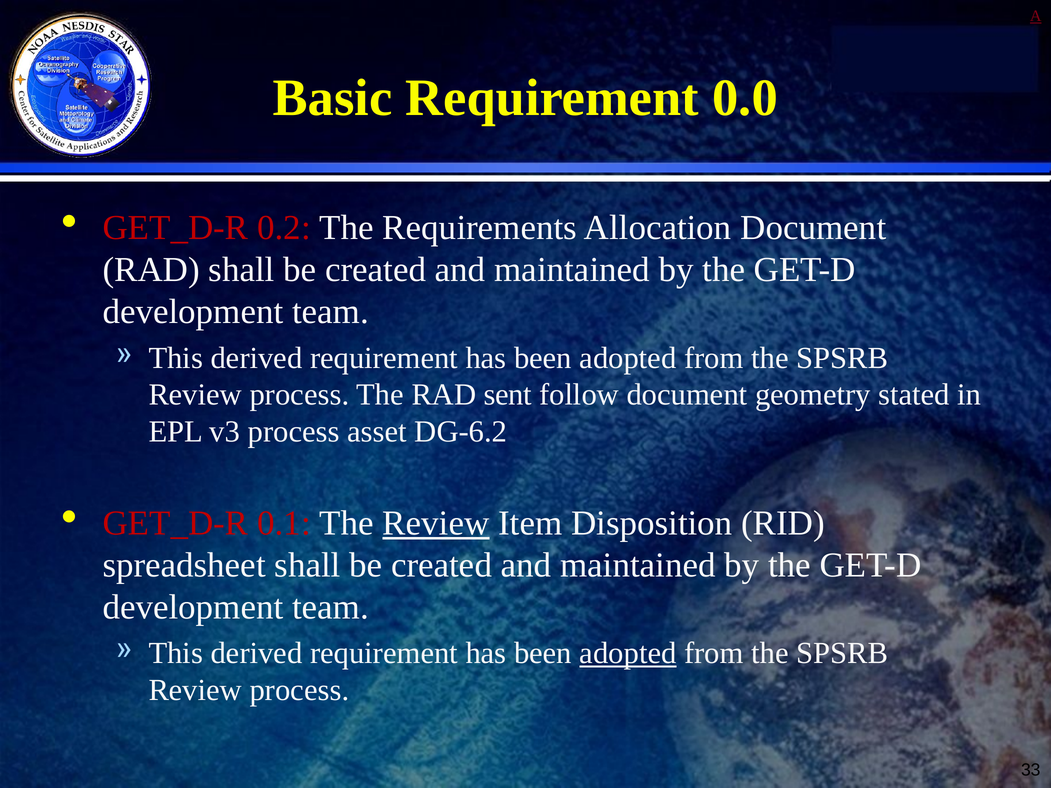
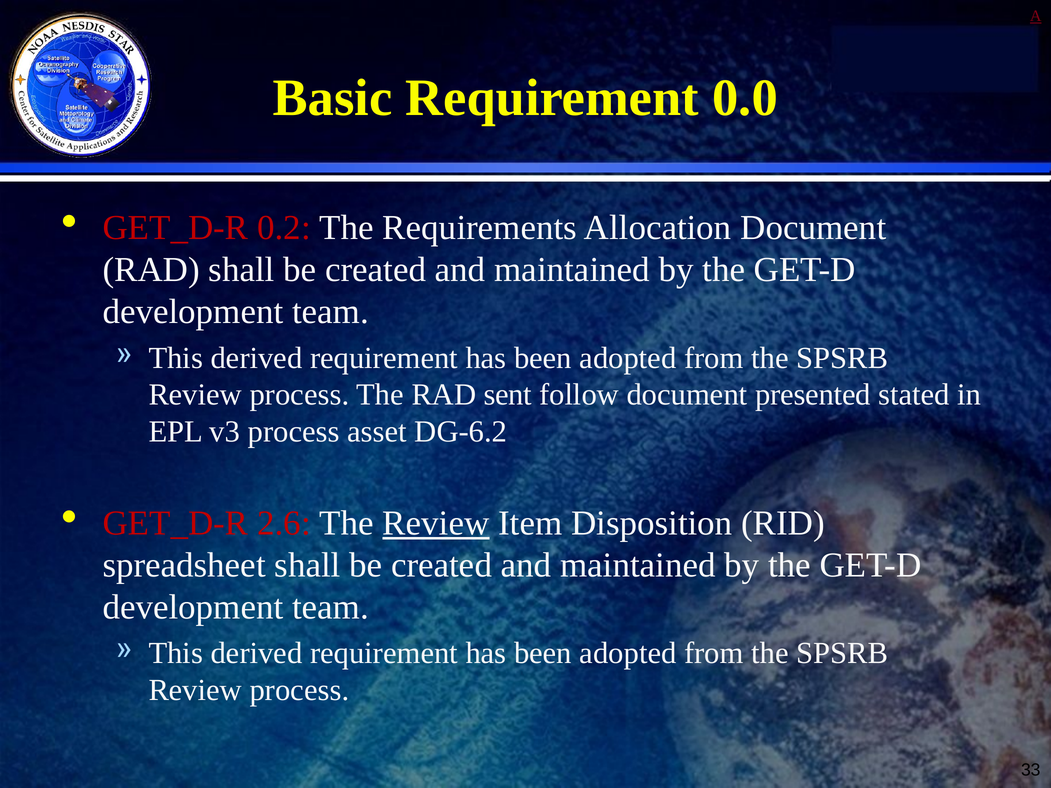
geometry: geometry -> presented (813, 395)
0.1: 0.1 -> 2.6 (284, 523)
adopted underline: present -> none (628, 654)
